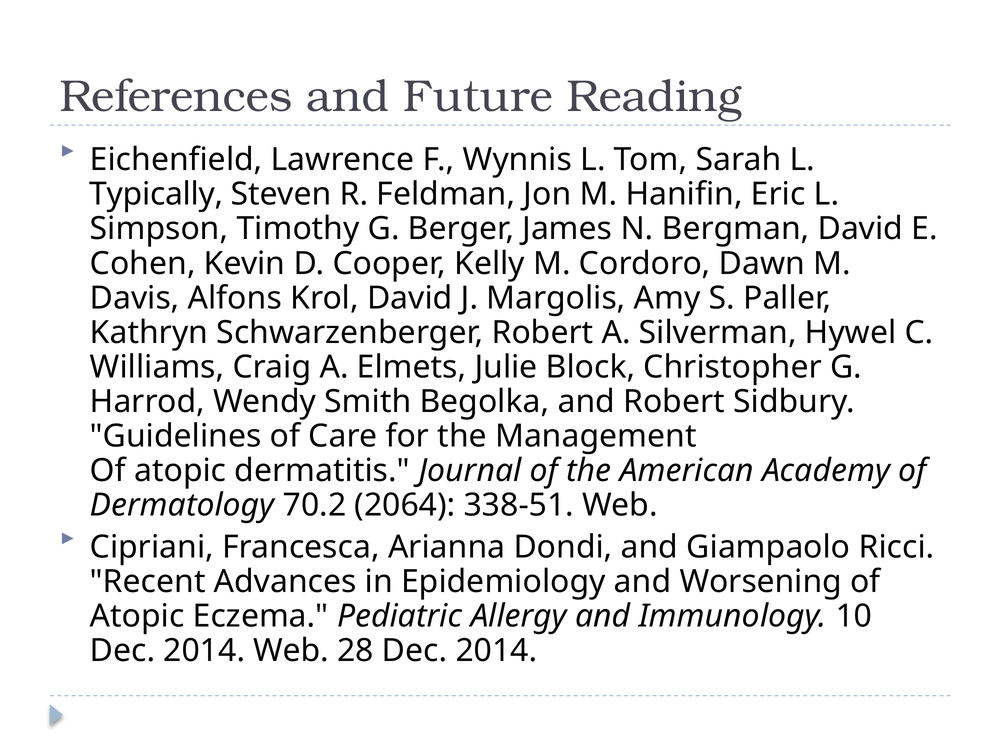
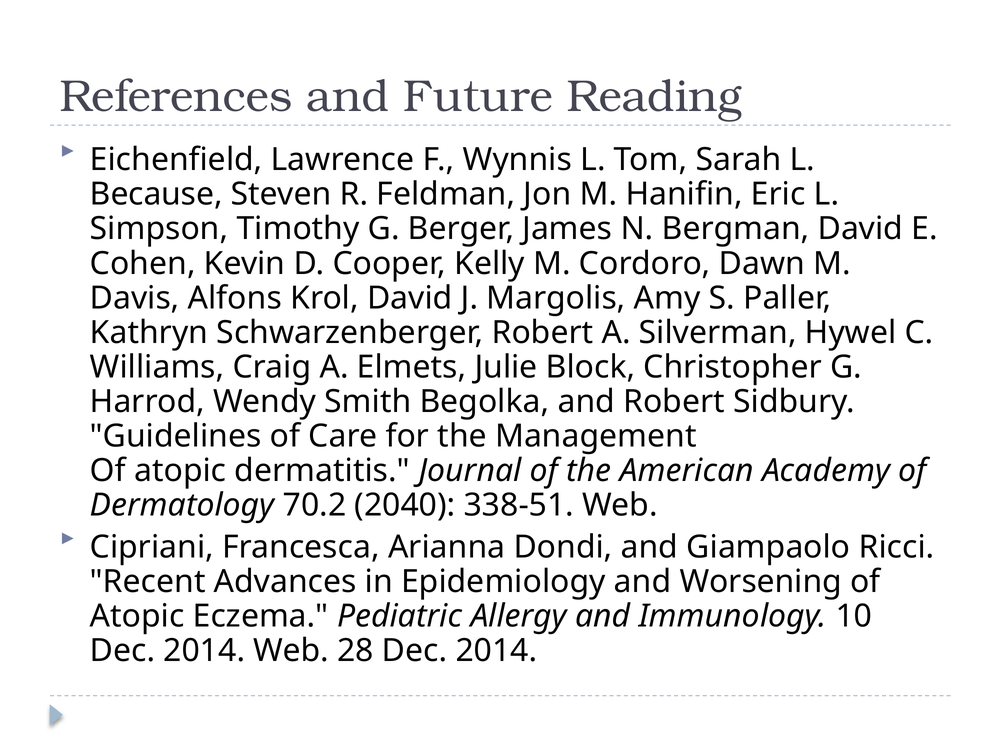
Typically: Typically -> Because (156, 194)
2064: 2064 -> 2040 (405, 505)
